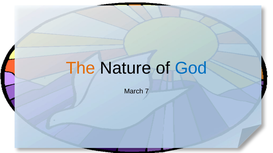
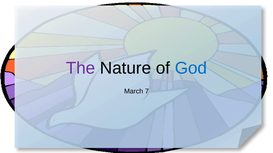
The colour: orange -> purple (81, 68)
